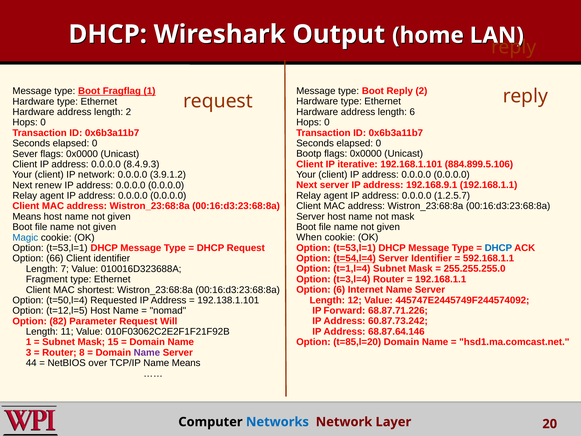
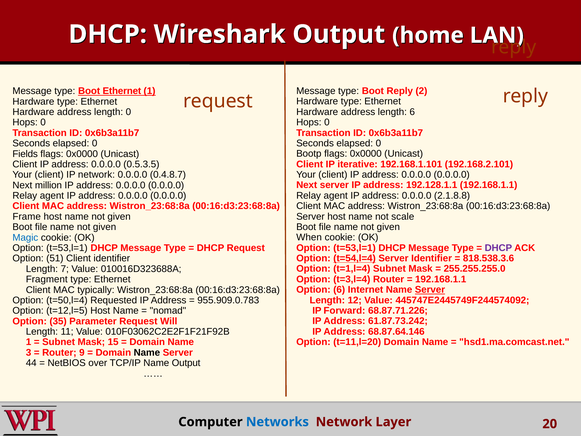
Boot Fragflag: Fragflag -> Ethernet (122, 91)
length 2: 2 -> 0 (128, 112)
Sever: Sever -> Fields (25, 154)
884.899.5.106: 884.899.5.106 -> 192.168.2.101 (479, 164)
8.4.9.3: 8.4.9.3 -> 0.5.3.5 (141, 164)
3.9.1.2: 3.9.1.2 -> 0.4.8.7 (168, 175)
192.168.9.1: 192.168.9.1 -> 192.128.1.1 (432, 185)
renew: renew -> million (48, 185)
1.2.5.7: 1.2.5.7 -> 2.1.8.8 (452, 195)
not mask: mask -> scale (403, 216)
Means: Means -> Frame (27, 216)
DHCP colour: blue -> purple (498, 248)
592.168.1.1: 592.168.1.1 -> 818.538.3.6 (489, 258)
66: 66 -> 51 (55, 258)
Server underline: none -> present (430, 290)
shortest: shortest -> typically (96, 290)
192.138.1.101: 192.138.1.101 -> 955.909.0.783 (228, 300)
60.87.73.242: 60.87.73.242 -> 61.87.73.242 (398, 321)
82: 82 -> 35 (58, 321)
t=85,l=20: t=85,l=20 -> t=11,l=20 (357, 342)
8: 8 -> 9 (82, 352)
Name colour: purple -> black (147, 352)
Name Means: Means -> Output (186, 363)
